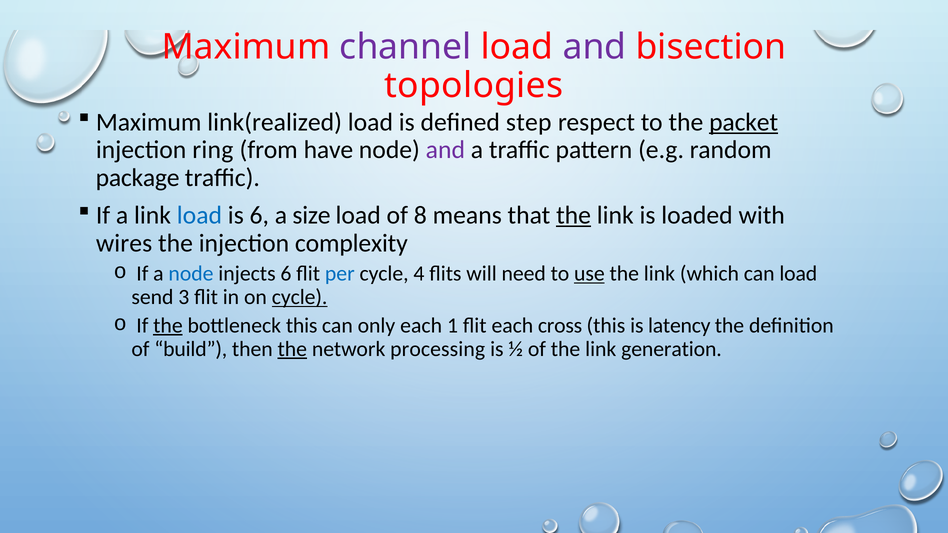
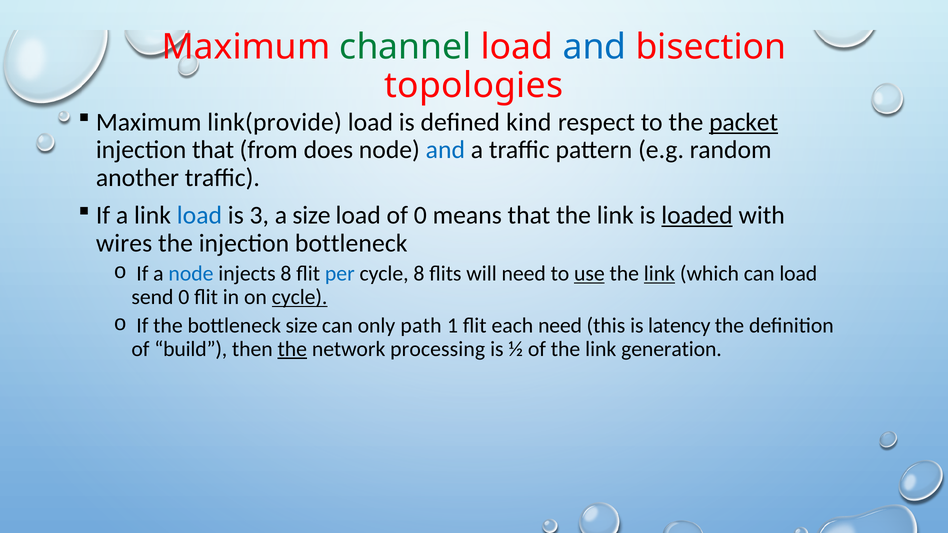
channel colour: purple -> green (406, 47)
and colour: purple -> blue (594, 47)
link(realized: link(realized -> link(provide (275, 122)
step: step -> kind (529, 122)
injection ring: ring -> that (213, 150)
have: have -> does (328, 150)
and colour: purple -> blue (445, 150)
package: package -> another (137, 178)
is 6: 6 -> 3 (259, 215)
of 8: 8 -> 0 (420, 215)
the underline: present -> none (574, 215)
loaded underline: none -> present (697, 215)
injection complexity: complexity -> bottleneck (351, 243)
injects 6: 6 -> 8 (286, 274)
cycle 4: 4 -> 8 (419, 274)
link underline: none -> present (659, 274)
send 3: 3 -> 0 (184, 297)
the underline: present -> none (168, 326)
bottleneck this: this -> size (302, 326)
only each: each -> path (421, 326)
each cross: cross -> need (560, 326)
